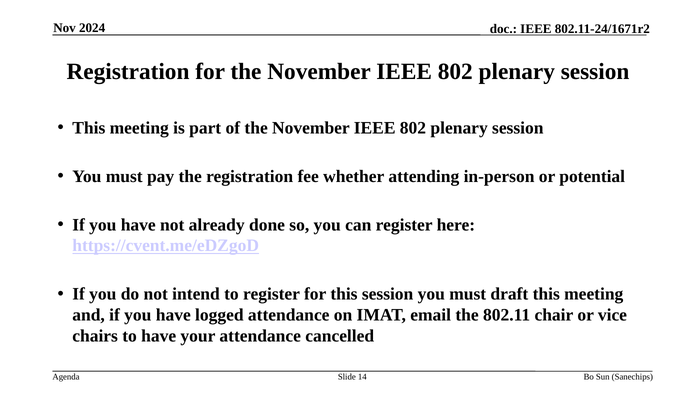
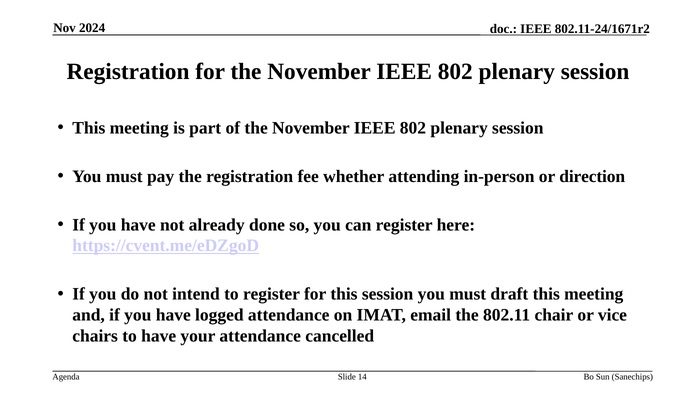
potential: potential -> direction (592, 176)
